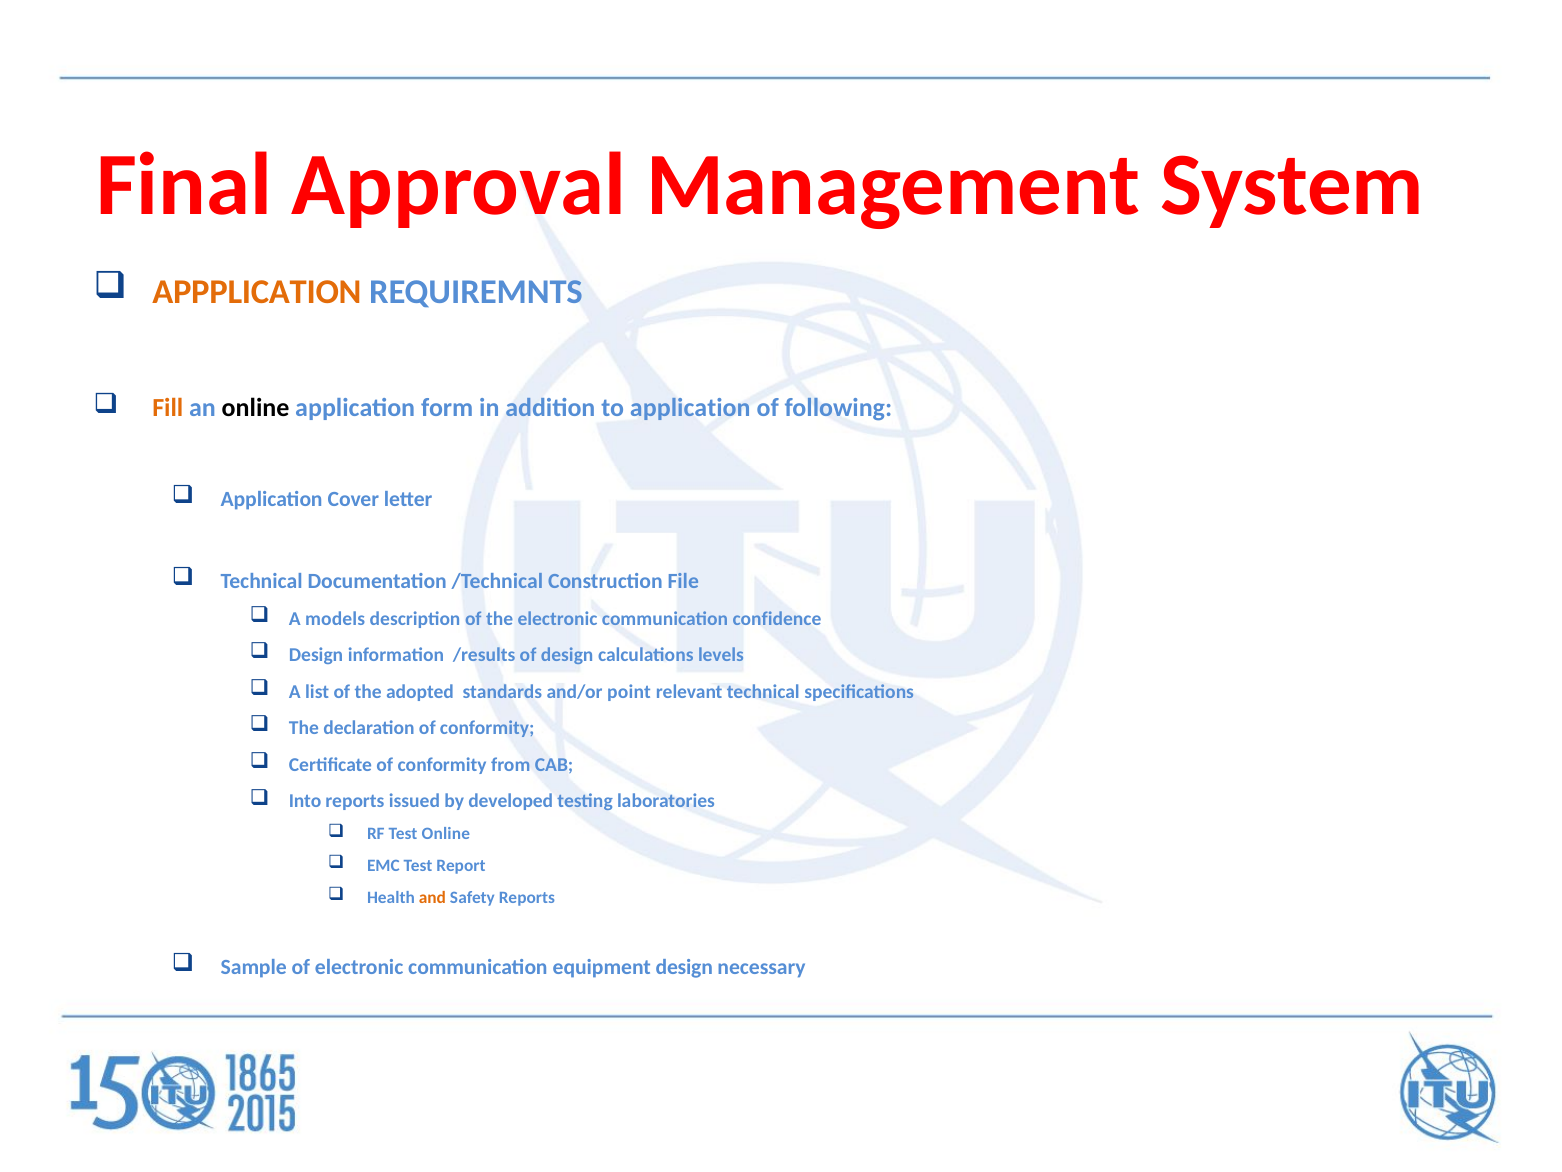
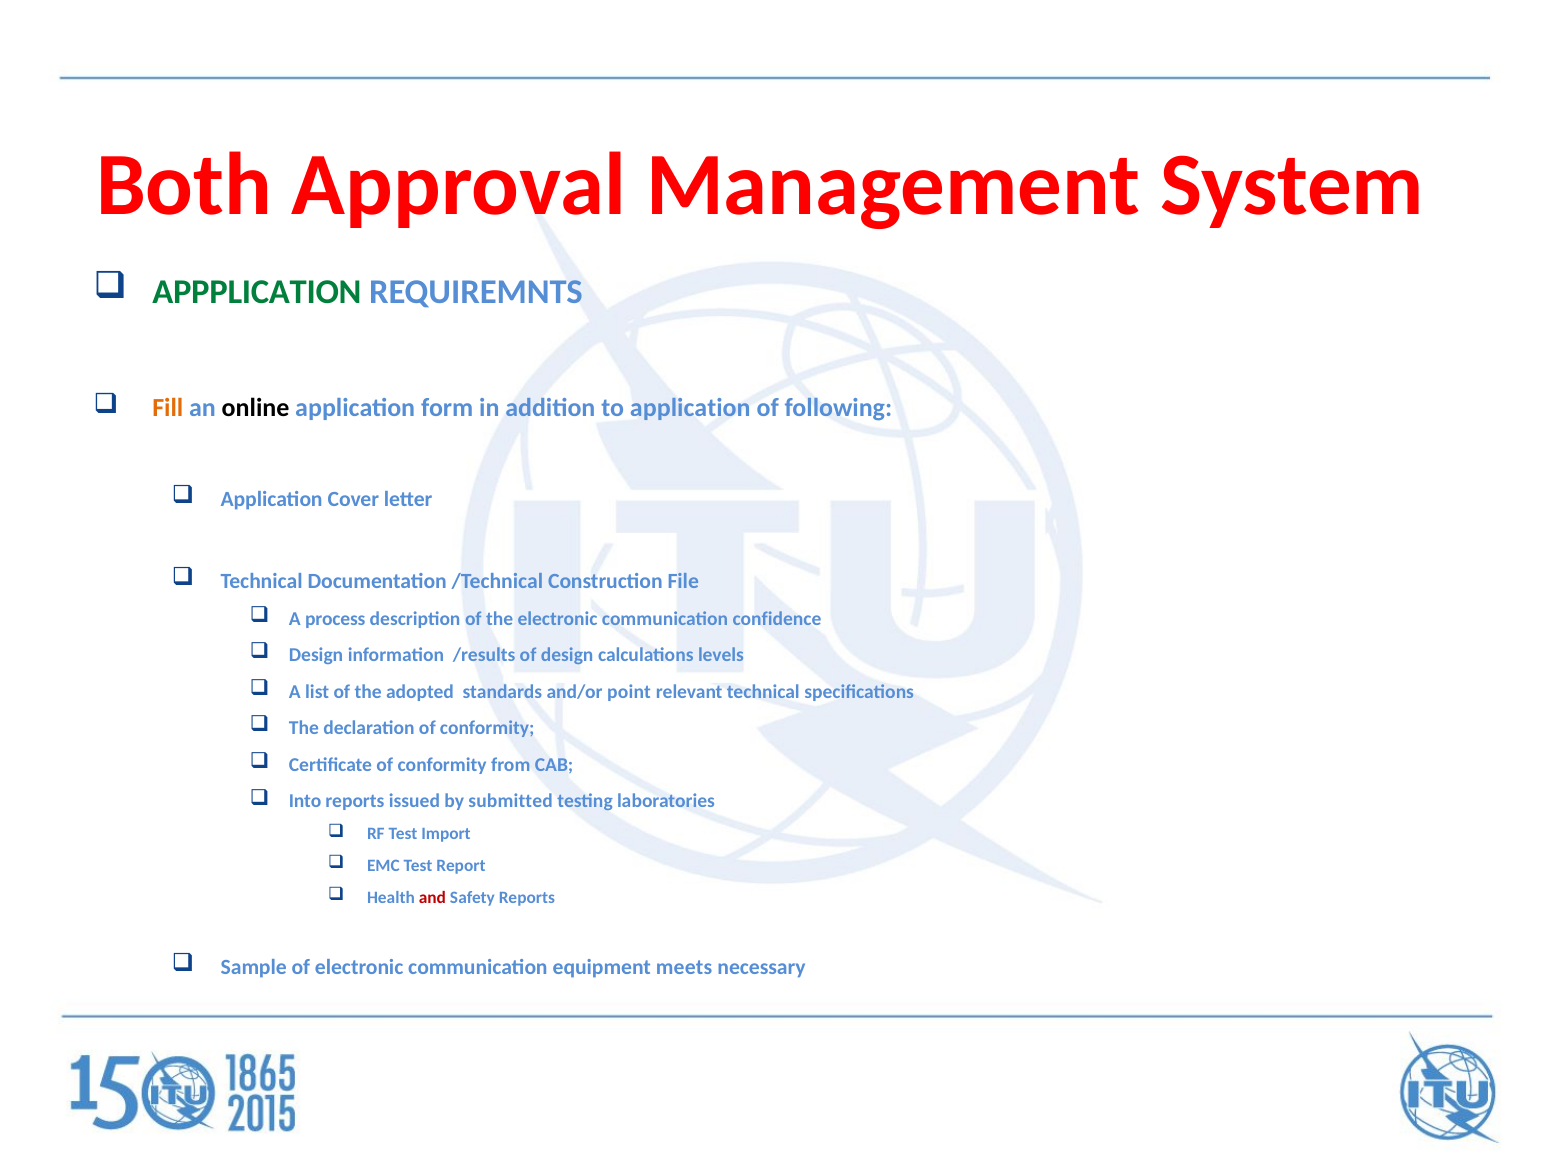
Final: Final -> Both (184, 185)
APPPLICATION colour: orange -> green (257, 292)
models: models -> process (335, 618)
developed: developed -> submitted (511, 801)
Test Online: Online -> Import (446, 834)
and colour: orange -> red (432, 897)
equipment design: design -> meets (684, 967)
